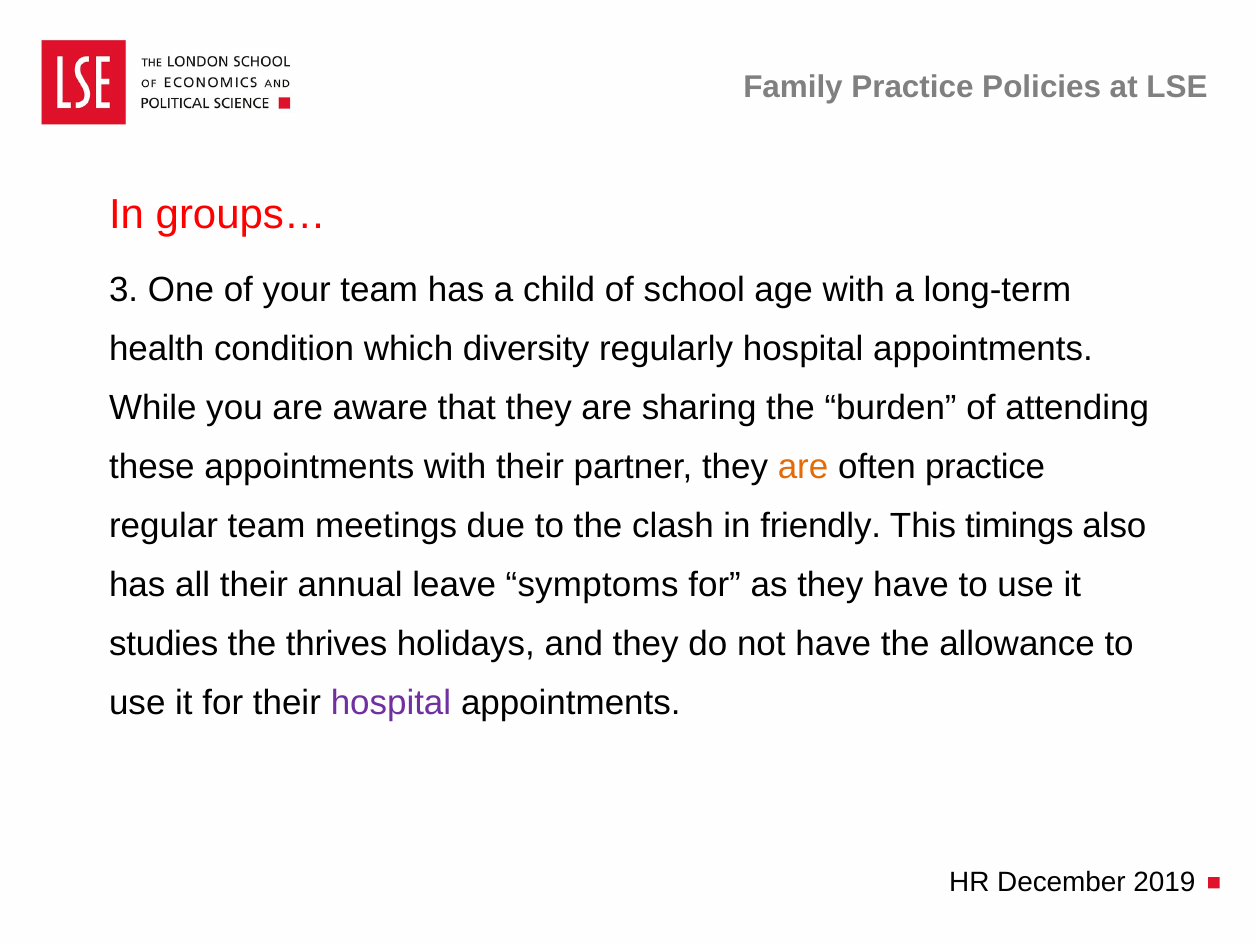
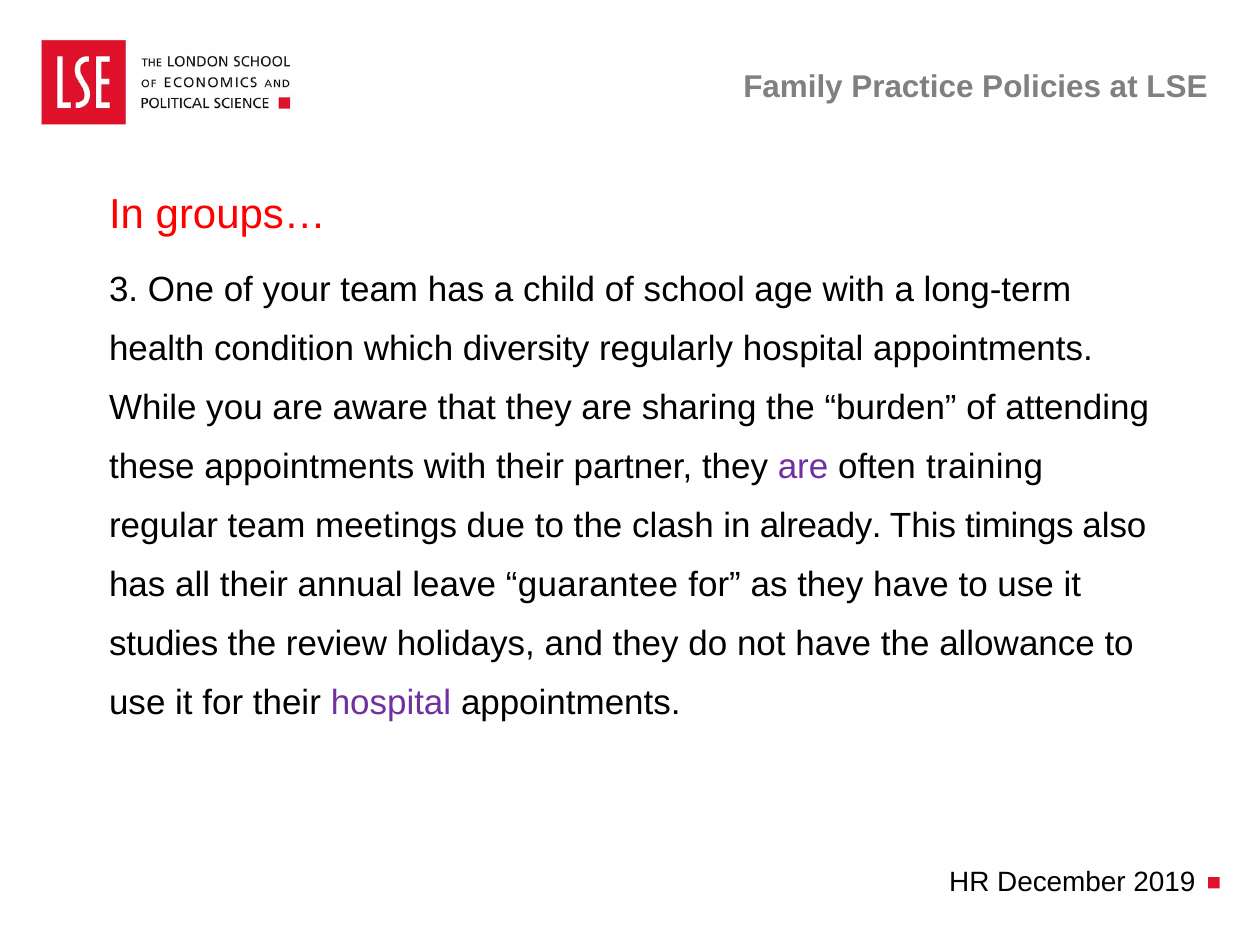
are colour: orange -> purple (803, 467)
often practice: practice -> training (985, 467)
friendly: friendly -> already (821, 526)
symptoms: symptoms -> guarantee (592, 585)
thrives: thrives -> review (337, 644)
